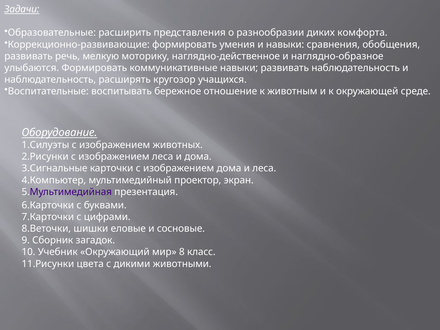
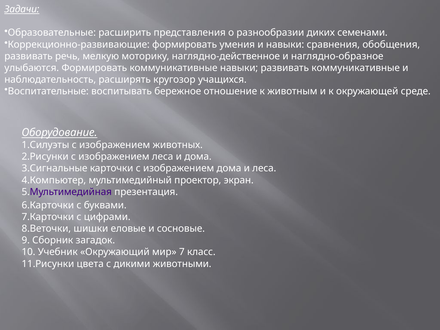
комфорта: комфорта -> семенами (362, 33)
развивать наблюдательность: наблюдательность -> коммуникативные (356, 68)
8: 8 -> 7 (182, 252)
